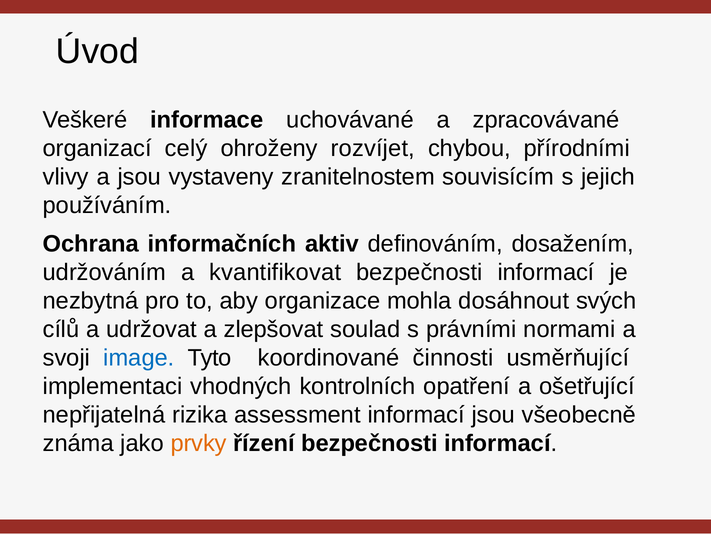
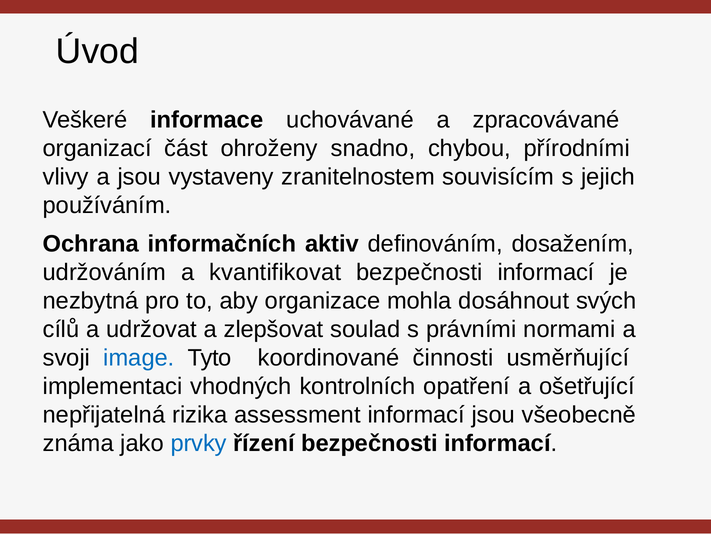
celý: celý -> část (186, 148)
rozvíjet: rozvíjet -> snadno (373, 148)
prvky colour: orange -> blue (199, 443)
